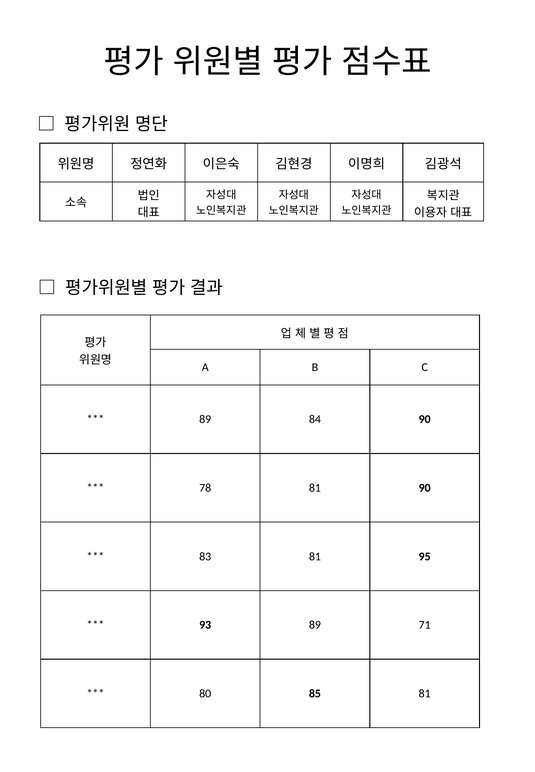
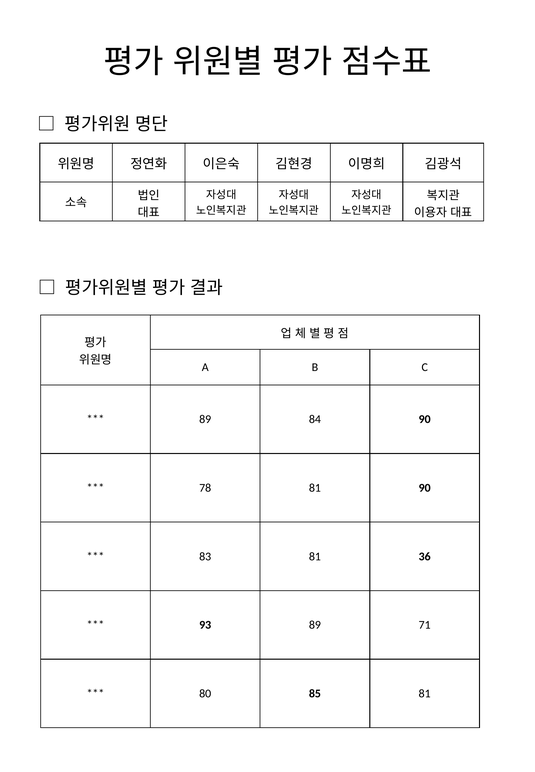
95: 95 -> 36 (425, 557)
